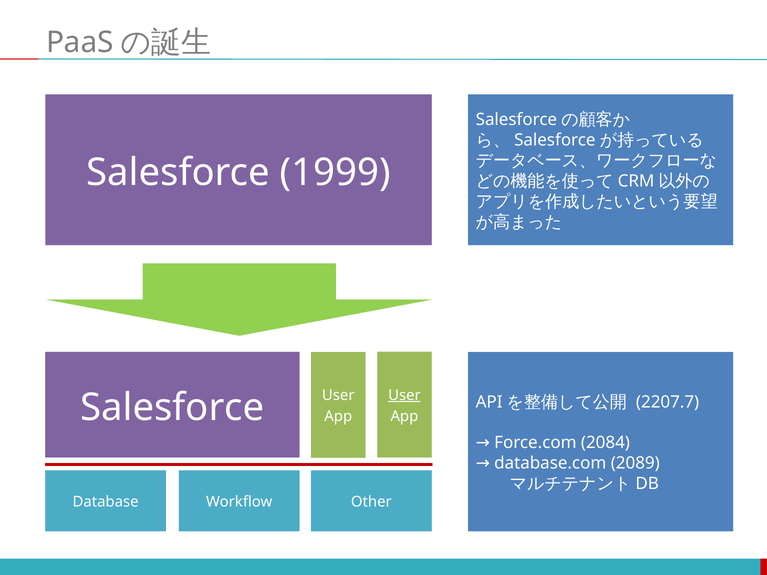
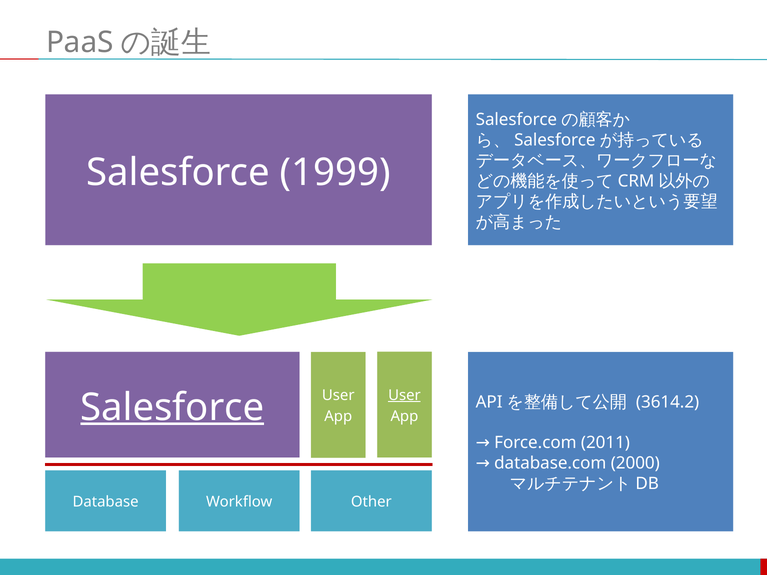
2207.7: 2207.7 -> 3614.2 (668, 402)
Salesforce underline: none -> present (172, 408)
2084: 2084 -> 2011 (605, 443)
2089: 2089 -> 2000 (635, 463)
